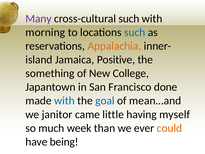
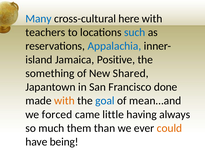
Many colour: purple -> blue (38, 19)
cross-cultural such: such -> here (129, 19)
morning: morning -> teachers (45, 32)
Appalachia colour: orange -> blue (114, 46)
College: College -> Shared (131, 73)
with colour: blue -> orange (64, 101)
janitor: janitor -> forced (57, 114)
myself: myself -> always (175, 114)
week: week -> them (79, 128)
